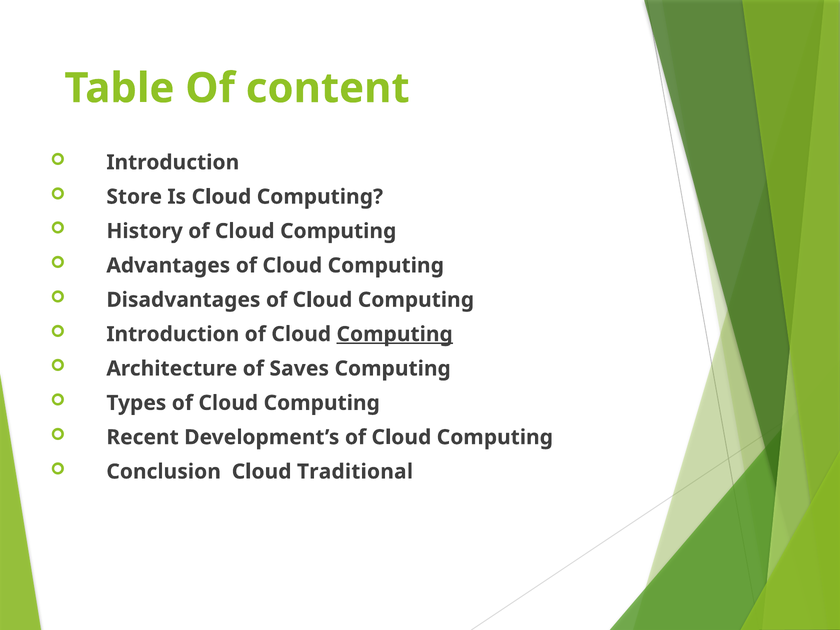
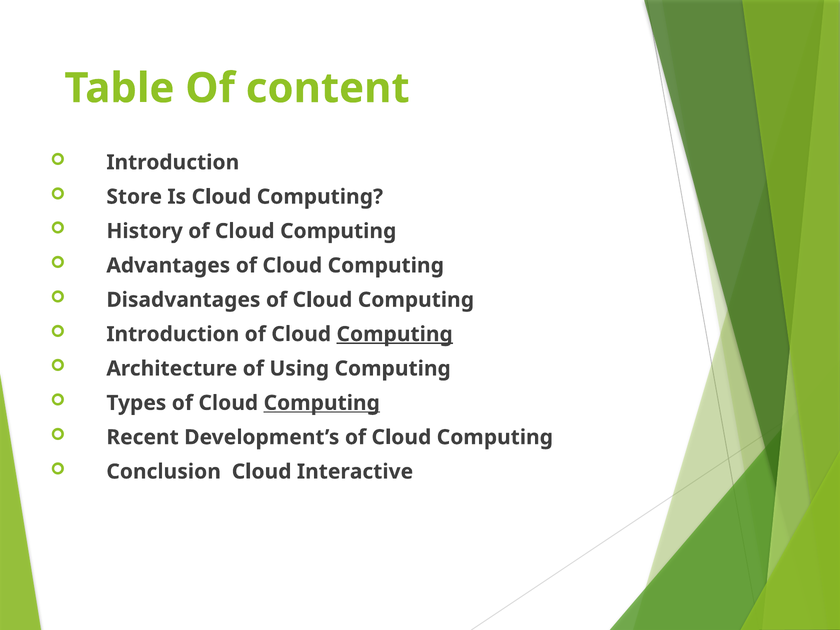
Saves: Saves -> Using (299, 369)
Computing underline: none -> present (322, 403)
Traditional: Traditional -> Interactive (355, 472)
